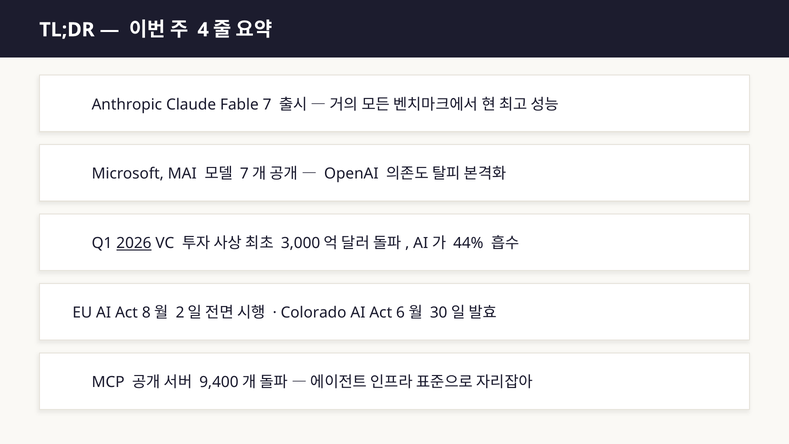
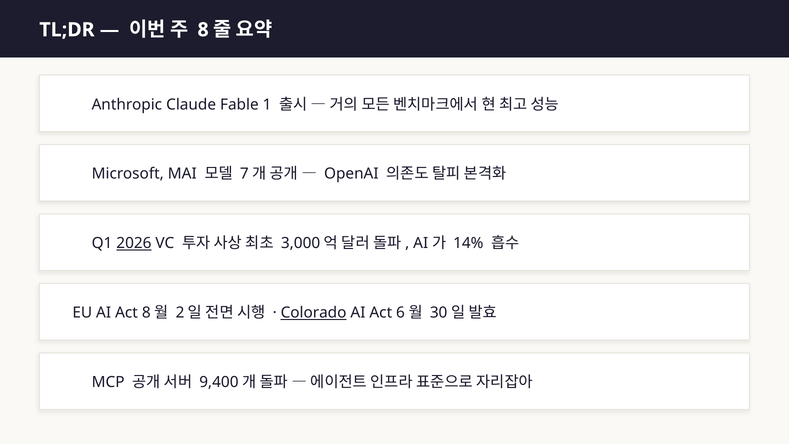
4: 4 -> 8 (203, 30)
7: 7 -> 1 (267, 104)
44%: 44% -> 14% (468, 243)
Colorado underline: none -> present (314, 313)
